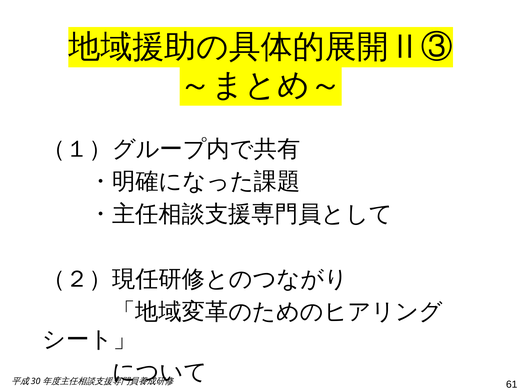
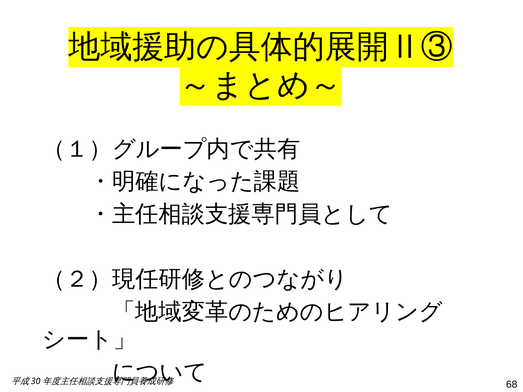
61: 61 -> 68 (512, 385)
